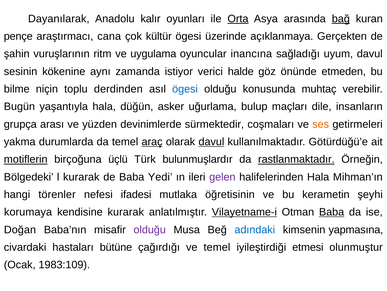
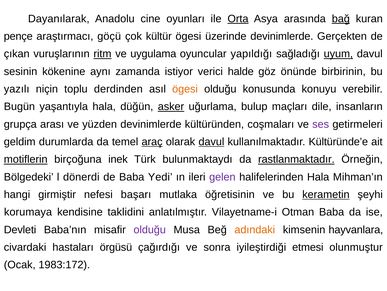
kalır: kalır -> cine (150, 19)
cana: cana -> göçü (109, 36)
üzerinde açıklanmaya: açıklanmaya -> devinimlerde (282, 36)
şahin: şahin -> çıkan (17, 54)
ritm underline: none -> present (102, 54)
inancına: inancına -> yapıldığı (251, 54)
uyum underline: none -> present (338, 54)
etmeden: etmeden -> birbirinin (344, 71)
bilme: bilme -> yazılı (17, 89)
ögesi colour: blue -> orange (185, 89)
muhtaç: muhtaç -> konuyu (319, 89)
asker underline: none -> present (171, 106)
sürmektedir: sürmektedir -> kültüründen (214, 124)
ses colour: orange -> purple (321, 124)
yakma: yakma -> geldim (20, 141)
Götürdüğü’e: Götürdüğü’e -> Kültüründe’e (338, 141)
üçlü: üçlü -> inek (118, 159)
bulunmuşlardır: bulunmuşlardır -> bulunmaktaydı (198, 159)
l kurarak: kurarak -> dönerdi (81, 177)
törenler: törenler -> girmiştir (57, 194)
ifadesi: ifadesi -> başarı (136, 194)
kerametin underline: none -> present (326, 194)
kendisine kurarak: kurarak -> taklidini (126, 212)
Vilayetname-i underline: present -> none (244, 212)
Baba underline: present -> none (332, 212)
Doğan: Doğan -> Devleti (20, 229)
adındaki colour: blue -> orange (255, 229)
yapmasına: yapmasına -> hayvanlara (356, 229)
bütüne: bütüne -> örgüsü (116, 247)
ve temel: temel -> sonra (217, 247)
1983:109: 1983:109 -> 1983:172 (64, 264)
